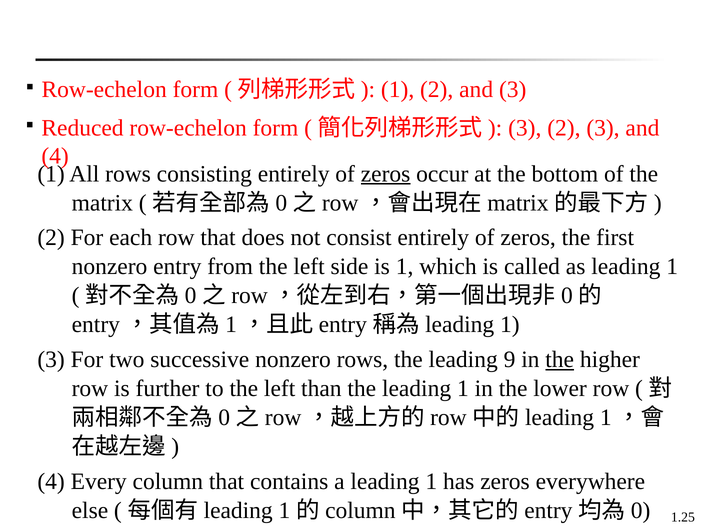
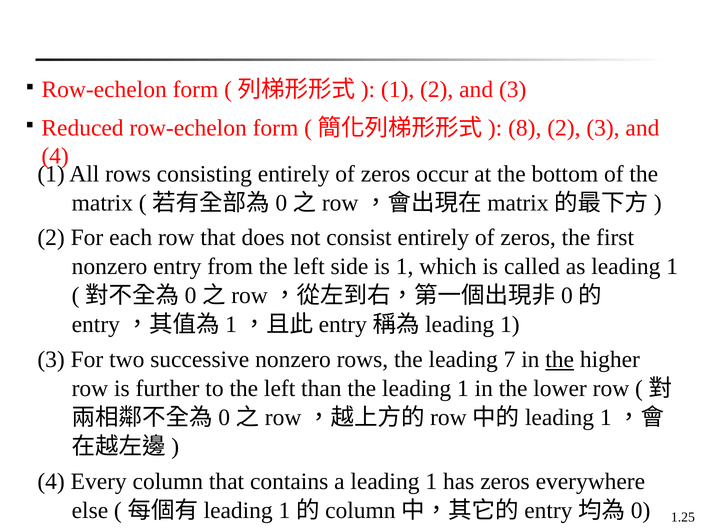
3: 3 -> 8 (525, 128)
zeros underline: present -> none (386, 174)
9: 9 -> 7 (510, 360)
